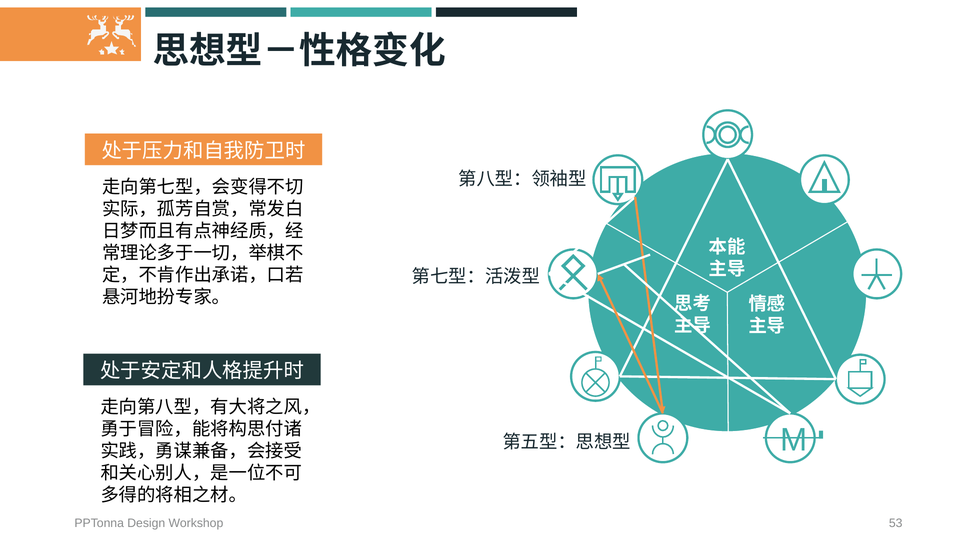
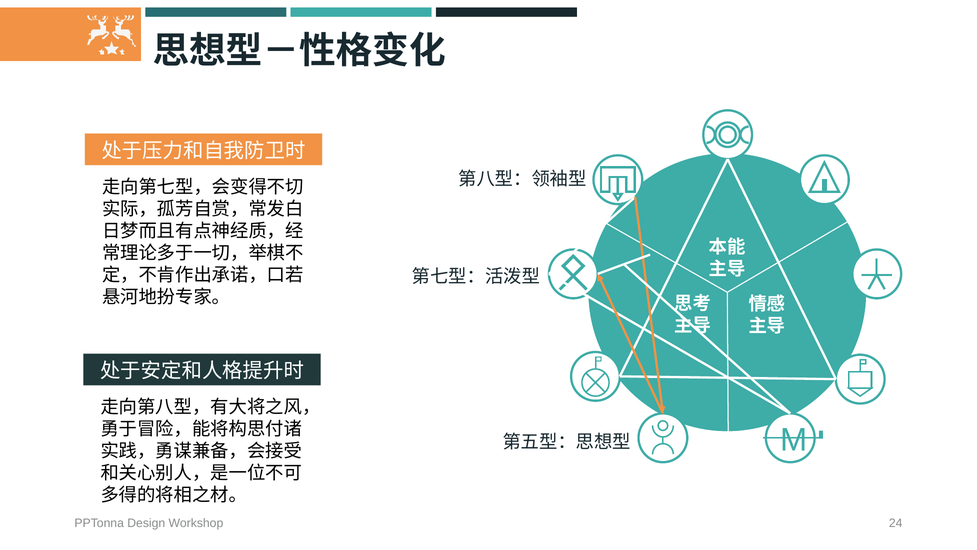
53: 53 -> 24 (896, 523)
